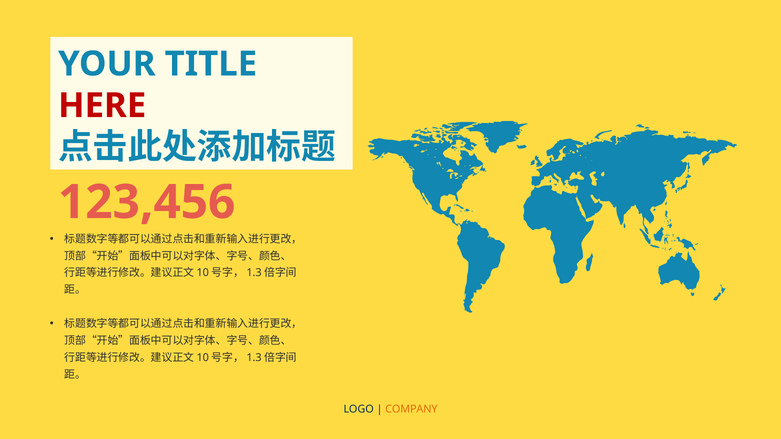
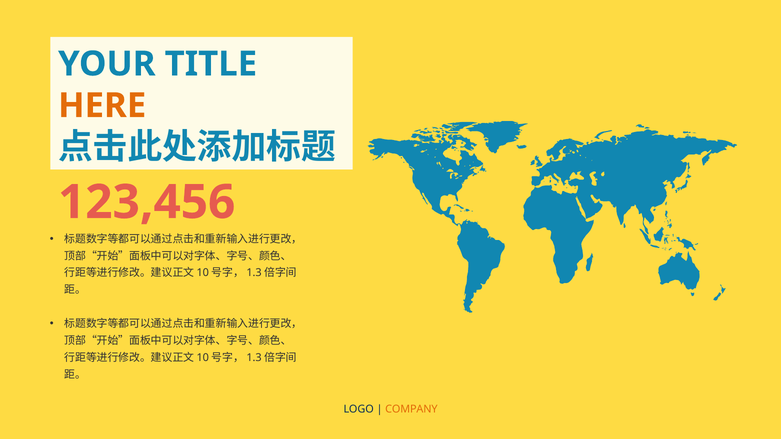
HERE colour: red -> orange (102, 106)
